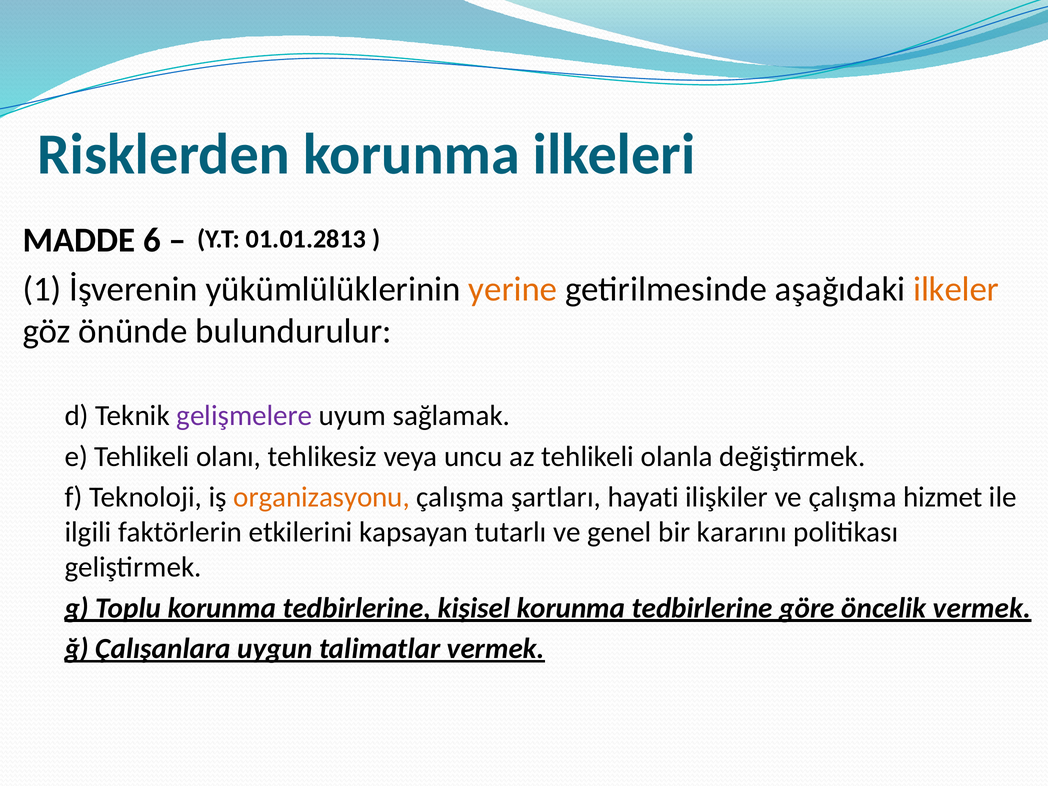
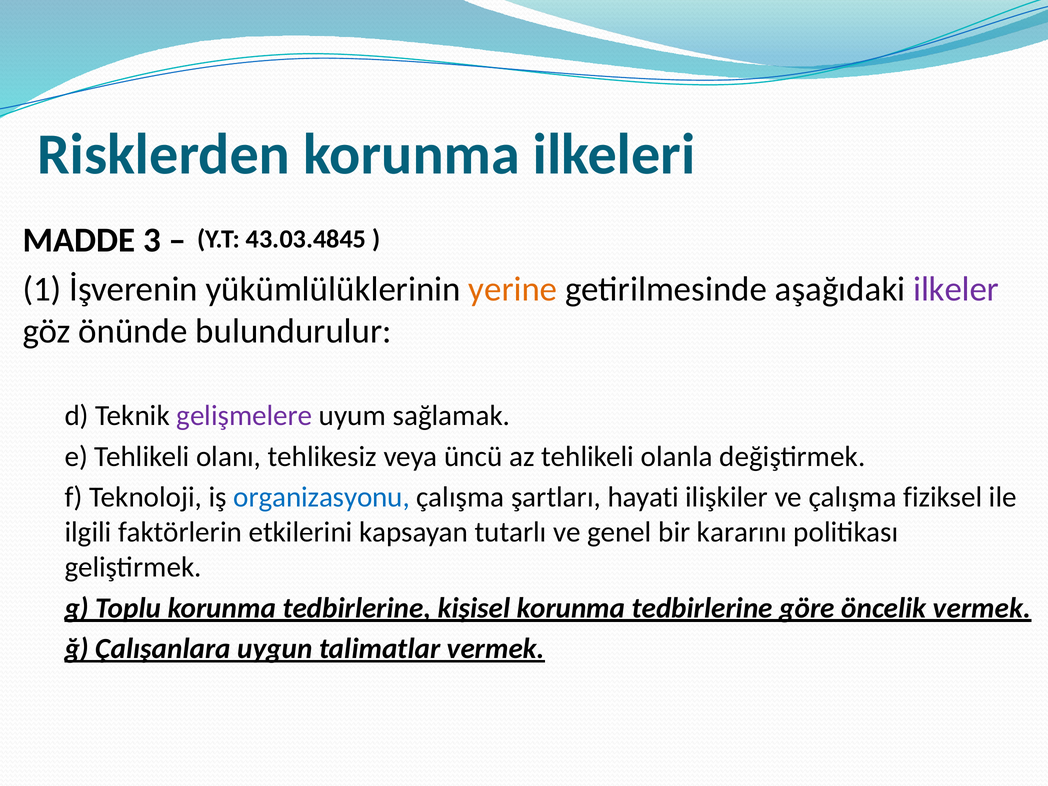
6: 6 -> 3 (152, 240)
01.01.2813: 01.01.2813 -> 43.03.4845 (306, 239)
ilkeler colour: orange -> purple (956, 289)
uncu: uncu -> üncü (473, 457)
organizasyonu colour: orange -> blue (322, 497)
hizmet: hizmet -> fiziksel (943, 497)
